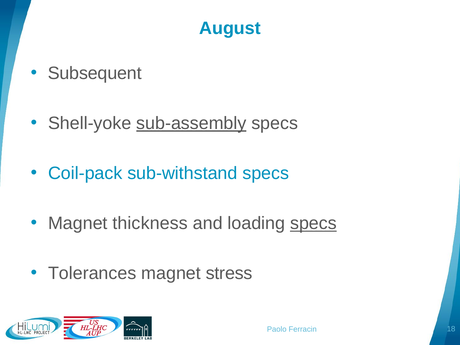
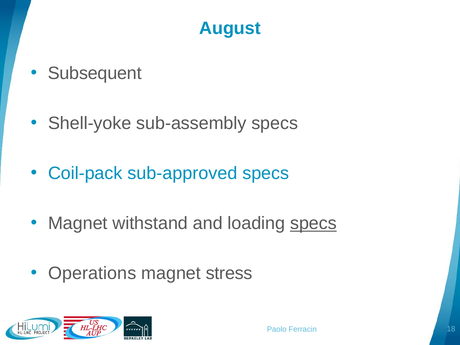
sub-assembly underline: present -> none (191, 123)
sub-withstand: sub-withstand -> sub-approved (182, 173)
thickness: thickness -> withstand (150, 223)
Tolerances: Tolerances -> Operations (92, 273)
